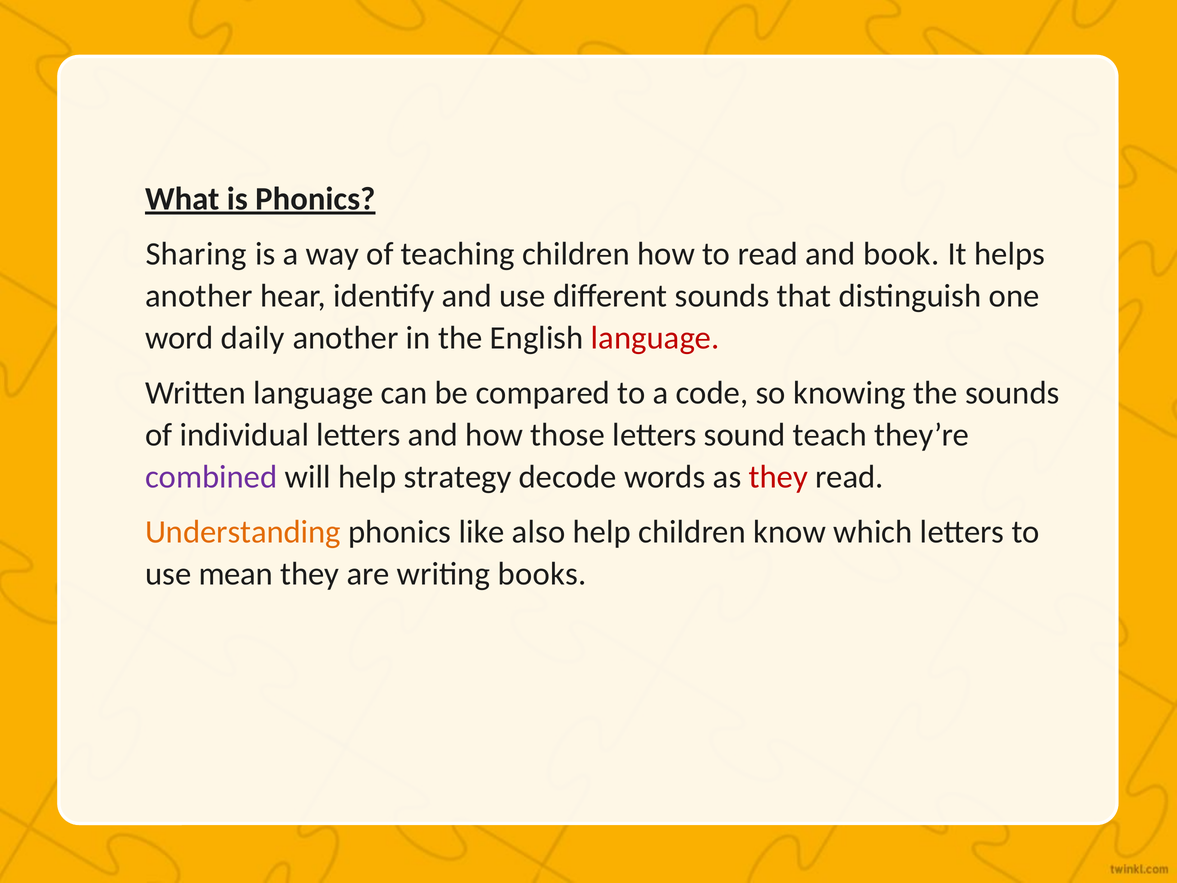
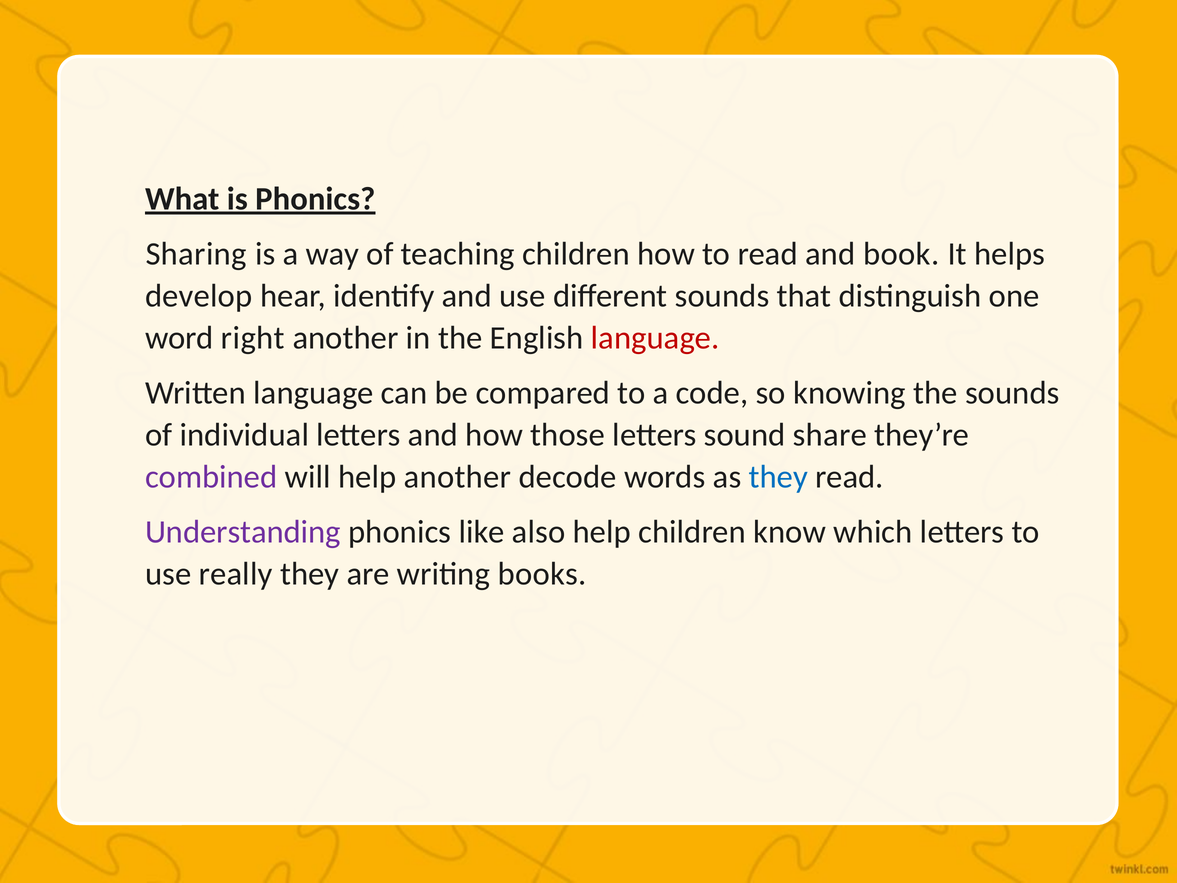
another: another -> develop (199, 296)
daily: daily -> right (253, 338)
teach: teach -> share (830, 435)
help strategy: strategy -> another (457, 477)
they colour: red -> blue (778, 477)
Understanding colour: orange -> purple (243, 532)
mean: mean -> really (236, 574)
